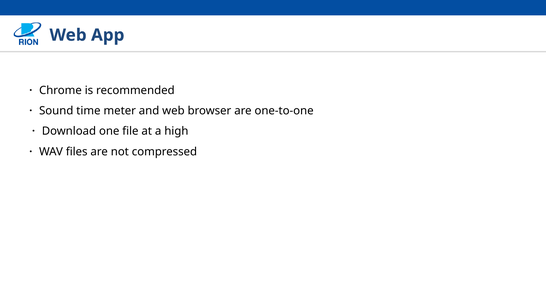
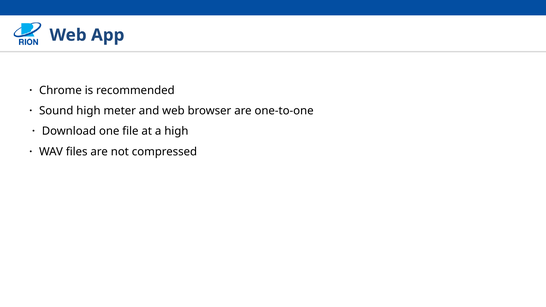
time: time -> high (88, 111)
